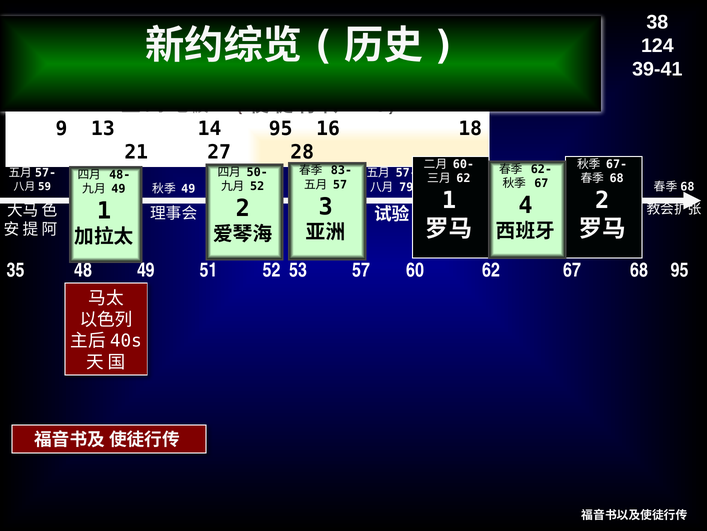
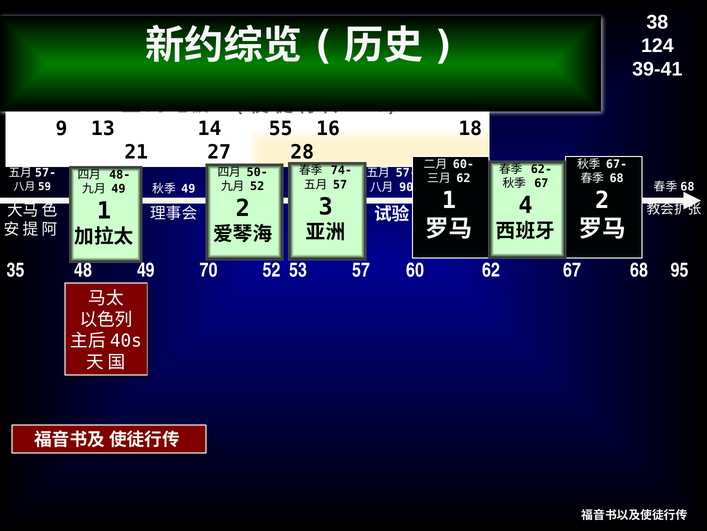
14 95: 95 -> 55 (281, 129)
83-: 83- -> 74- (341, 170)
79: 79 -> 90 (406, 187)
51: 51 -> 70 (209, 270)
